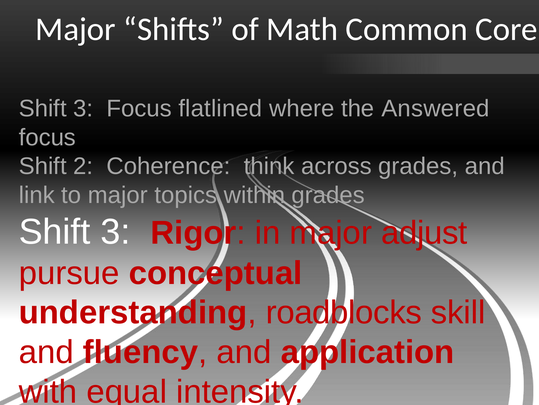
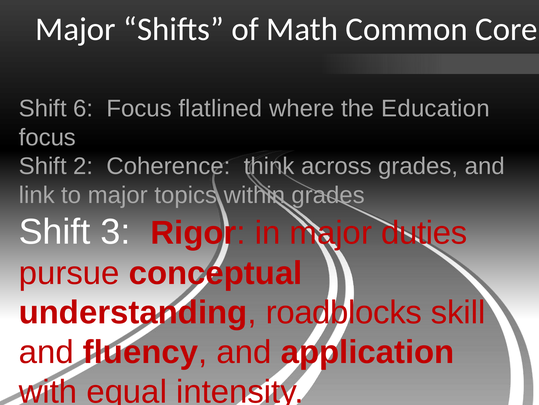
3: 3 -> 6 (83, 109)
Answered: Answered -> Education (435, 109)
adjust: adjust -> duties (424, 233)
